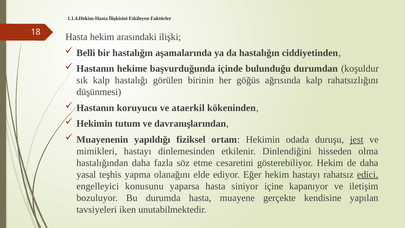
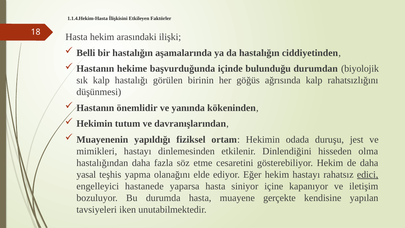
koşuldur: koşuldur -> biyolojik (360, 69)
koruyucu: koruyucu -> önemlidir (137, 108)
ataerkil: ataerkil -> yanında (188, 108)
jest underline: present -> none (357, 140)
konusunu: konusunu -> hastanede (144, 186)
